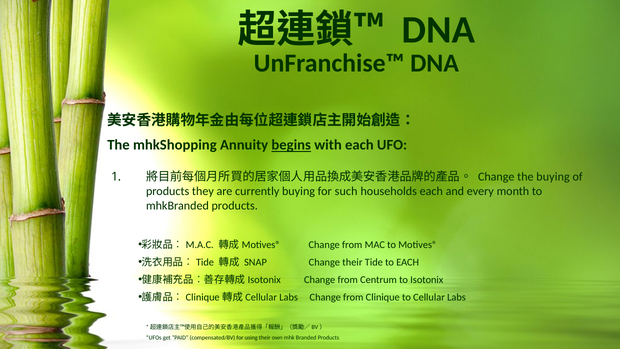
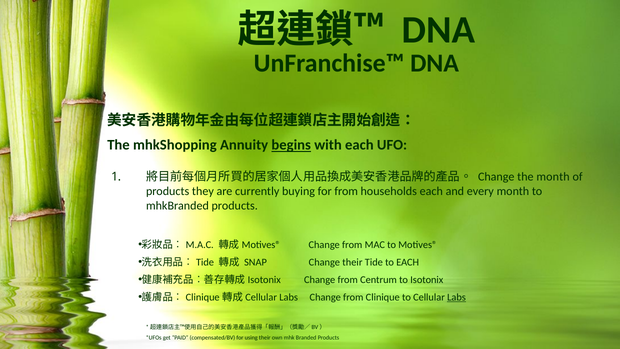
the buying: buying -> month (553, 177)
for such: such -> from (346, 191)
Labs underline: none -> present (457, 297)
